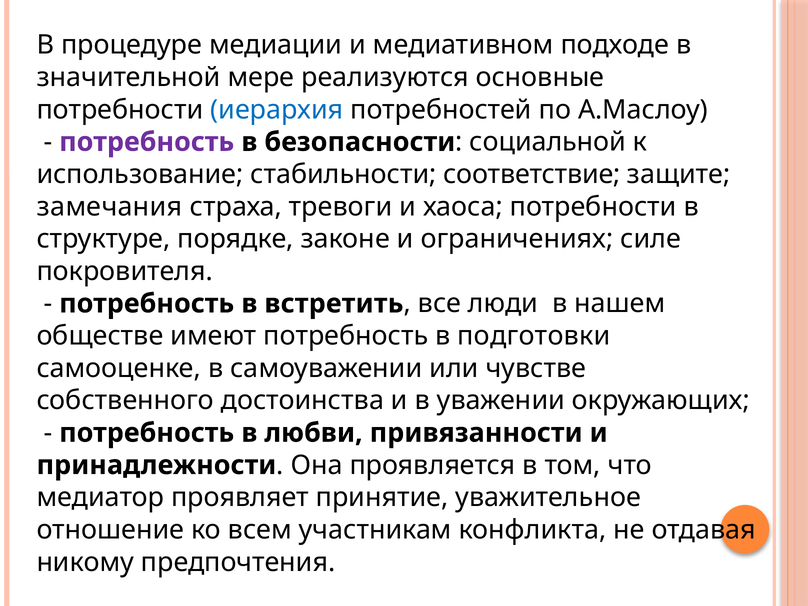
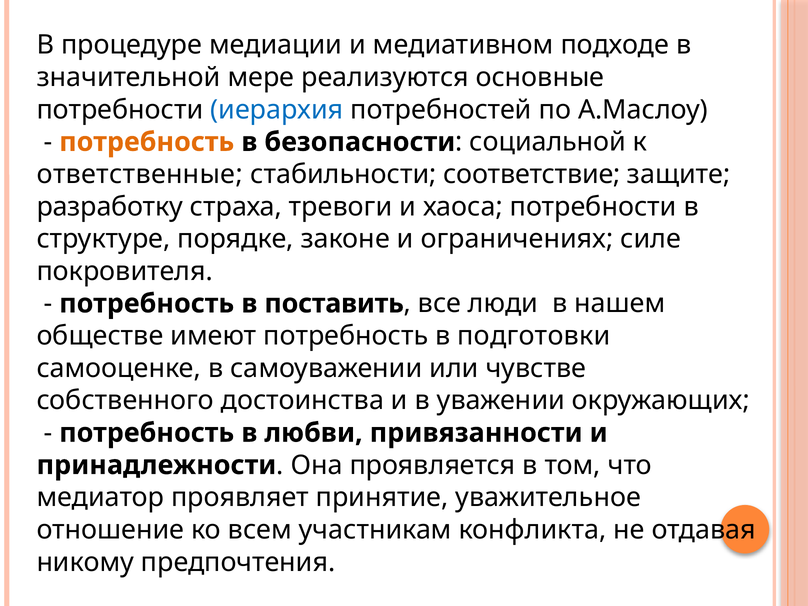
потребность colour: purple -> orange (147, 142)
использование: использование -> ответственные (140, 174)
замечания: замечания -> разработку (110, 207)
встретить: встретить -> поставить (334, 304)
